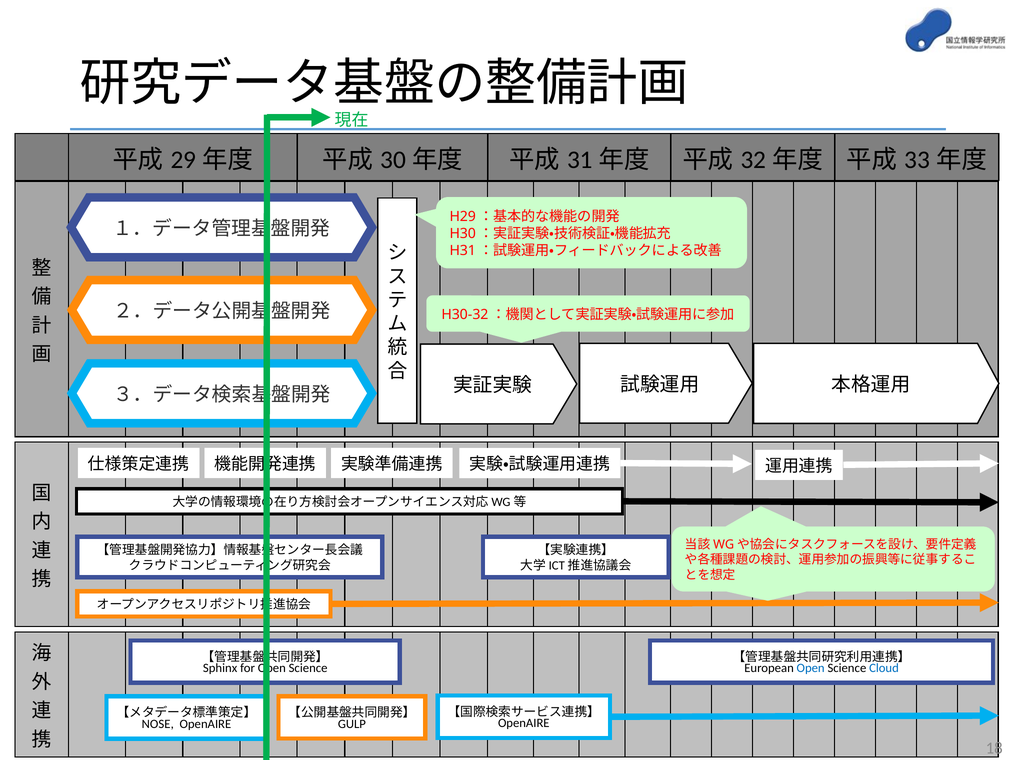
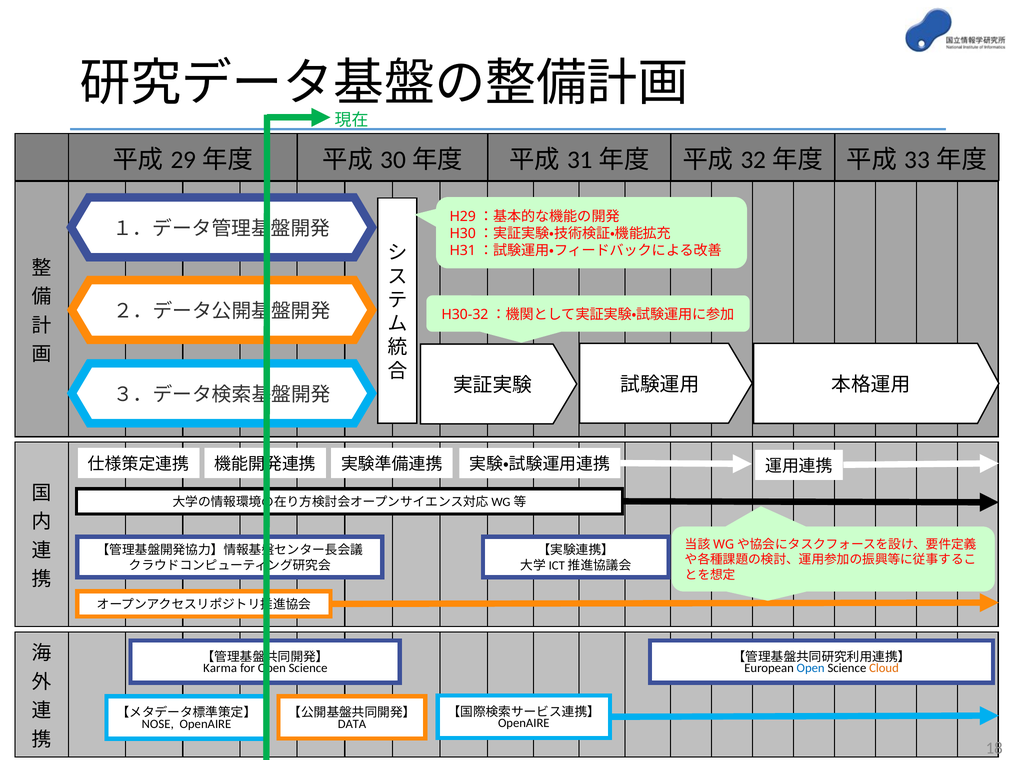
Sphinx: Sphinx -> Karma (220, 669)
Cloud colour: blue -> orange (884, 669)
GULP: GULP -> DATA (352, 724)
